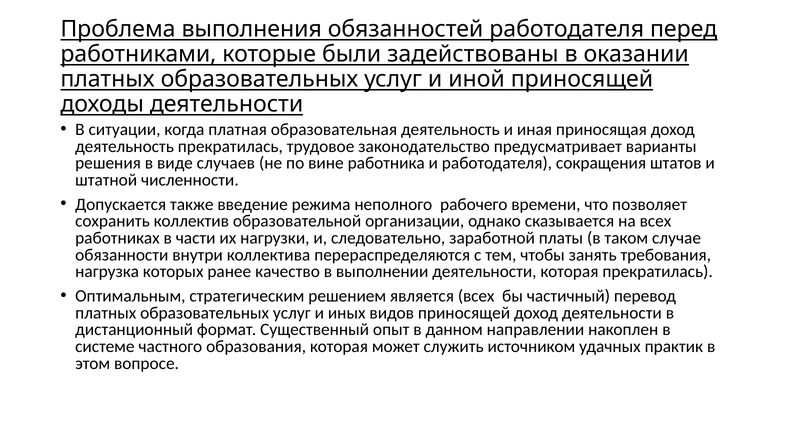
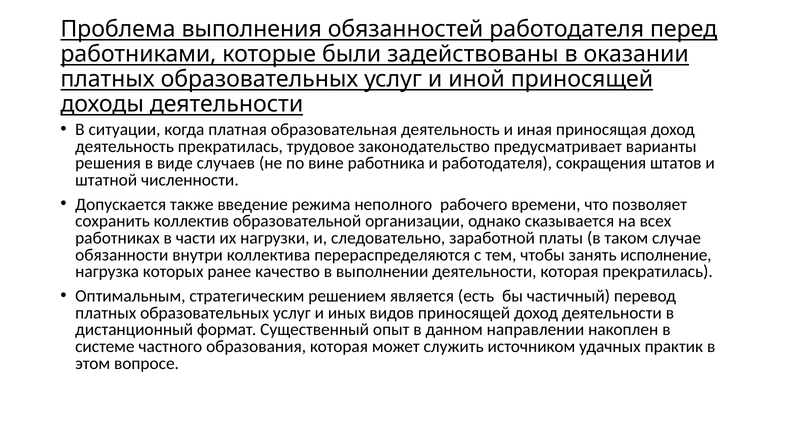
требования: требования -> исполнение (666, 255)
является всех: всех -> есть (476, 296)
